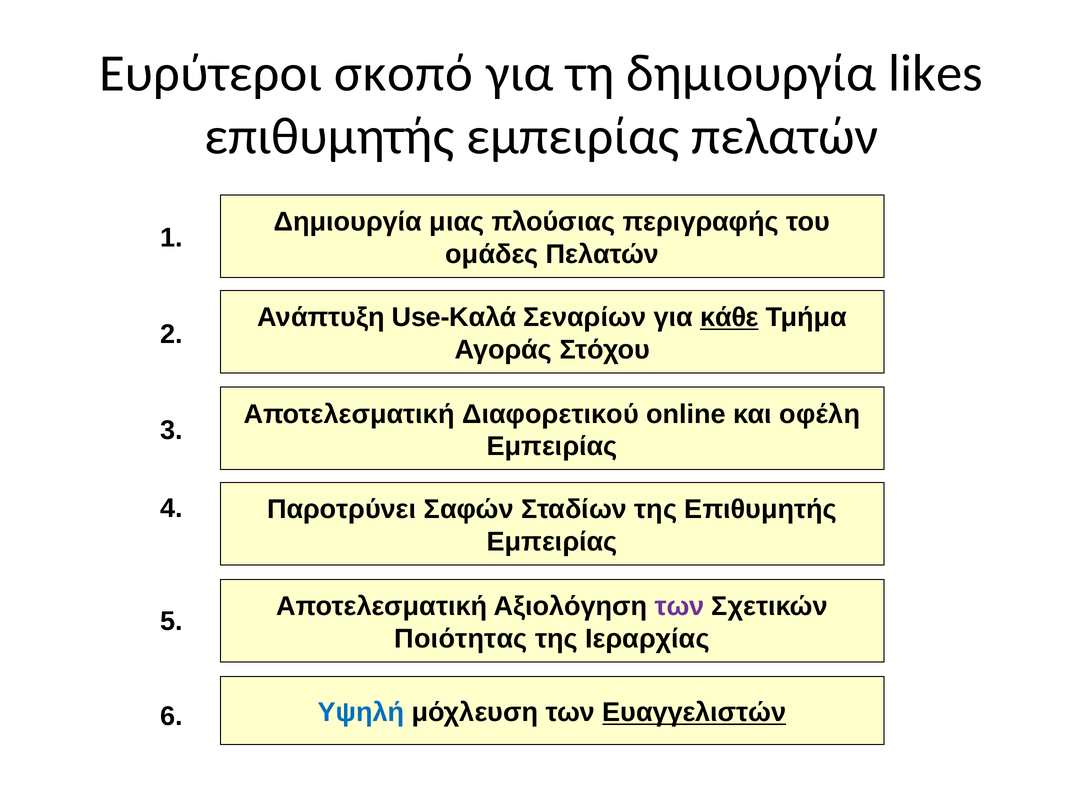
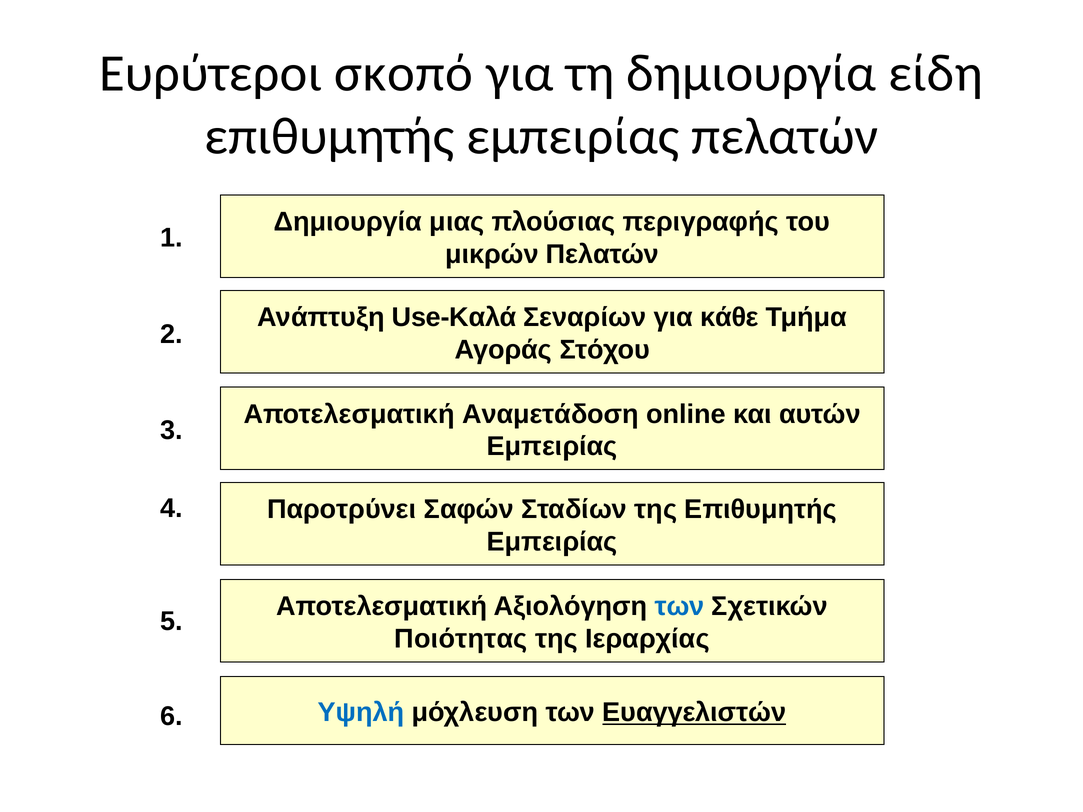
likes: likes -> είδη (935, 73)
ομάδες: ομάδες -> μικρών (492, 255)
κάθε underline: present -> none (729, 318)
Διαφορετικού: Διαφορετικού -> Αναμετάδοση (550, 414)
οφέλη: οφέλη -> αυτών (820, 414)
των colour: purple -> blue (679, 607)
